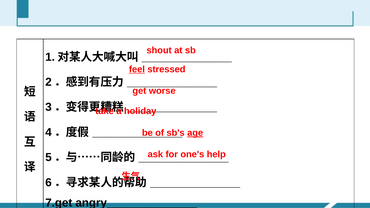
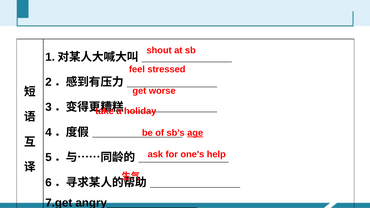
feel underline: present -> none (137, 69)
